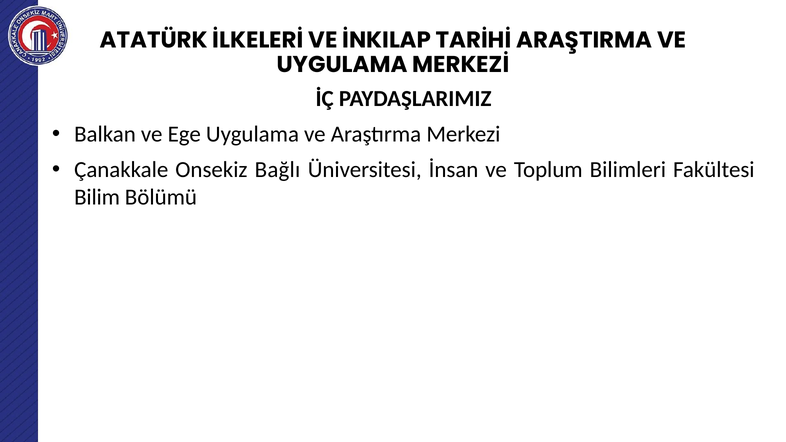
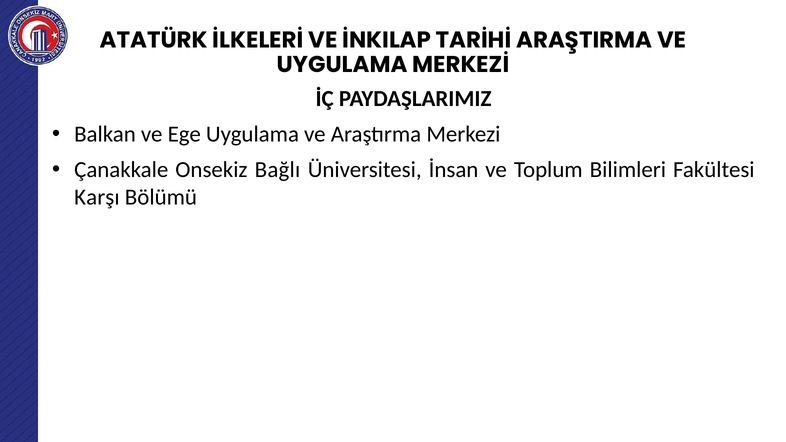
Bilim: Bilim -> Karşı (97, 197)
